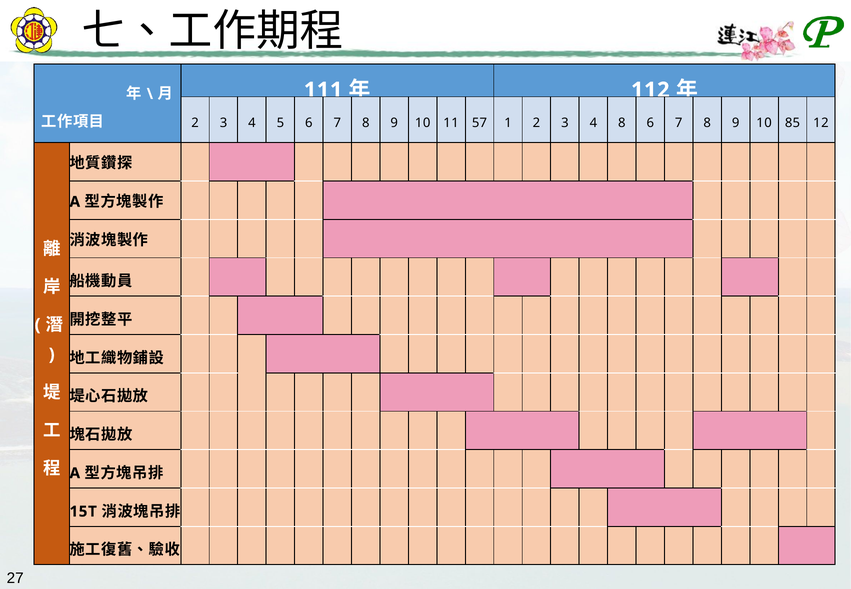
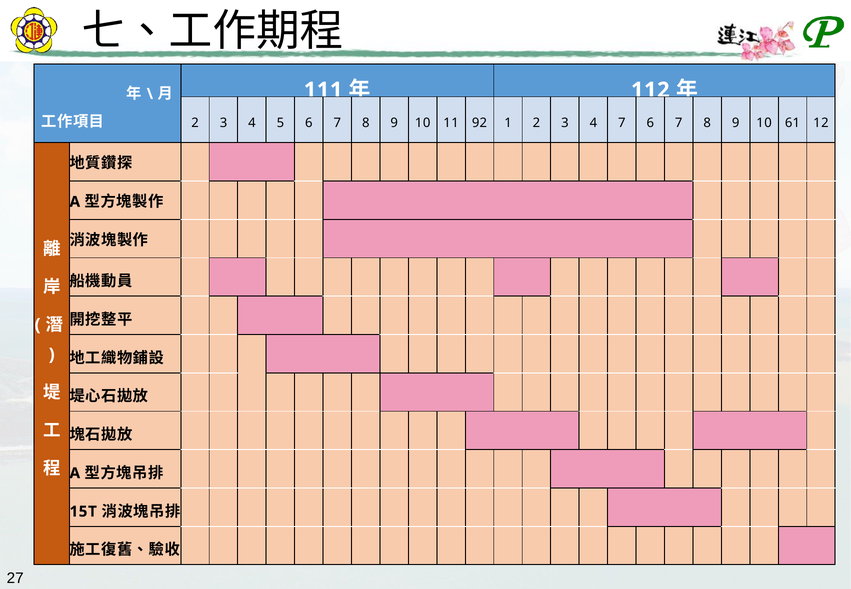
57: 57 -> 92 (479, 123)
4 8: 8 -> 7 (622, 123)
85: 85 -> 61 (792, 123)
